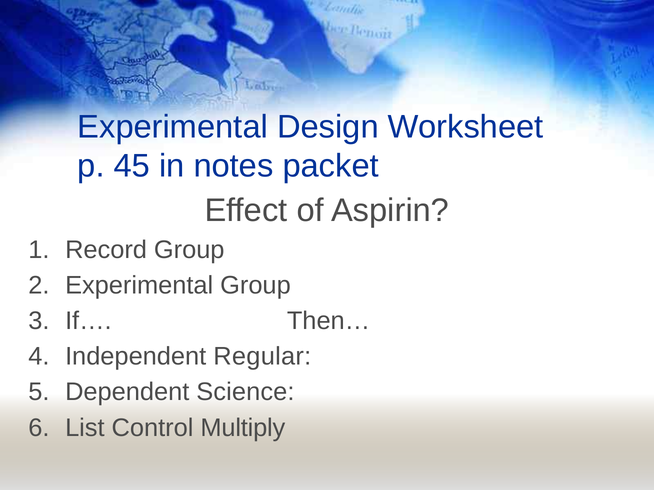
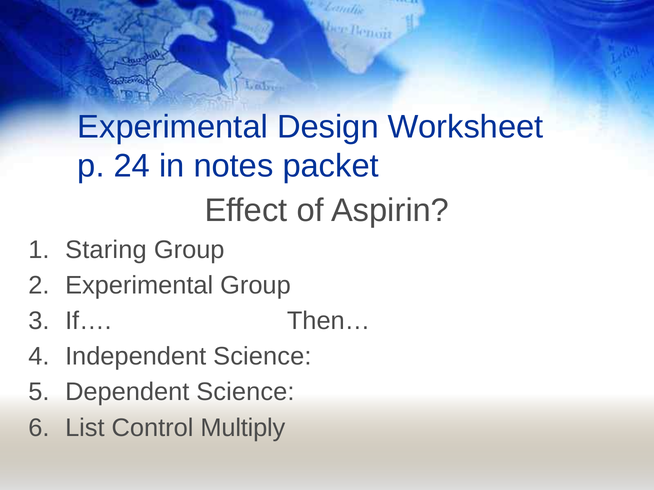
45: 45 -> 24 (132, 166)
Record: Record -> Staring (106, 250)
Independent Regular: Regular -> Science (262, 357)
